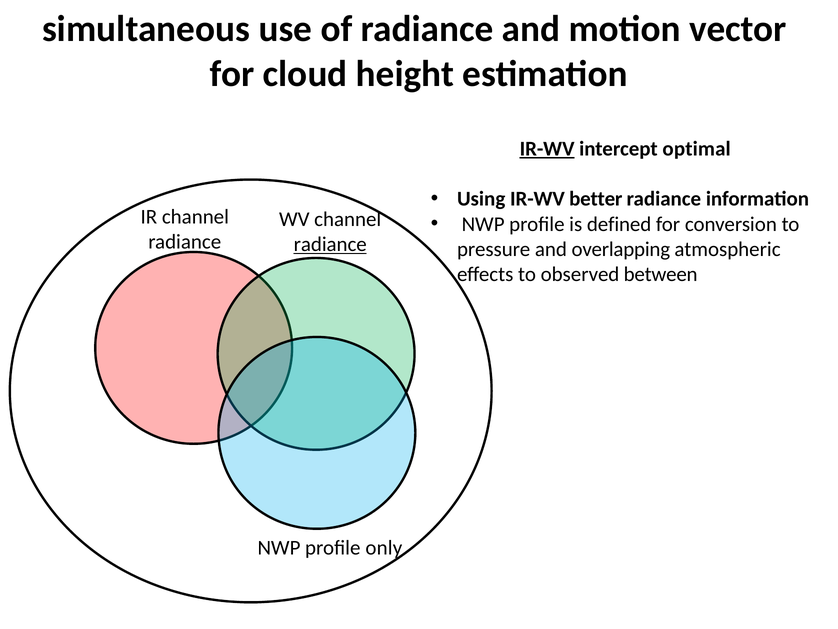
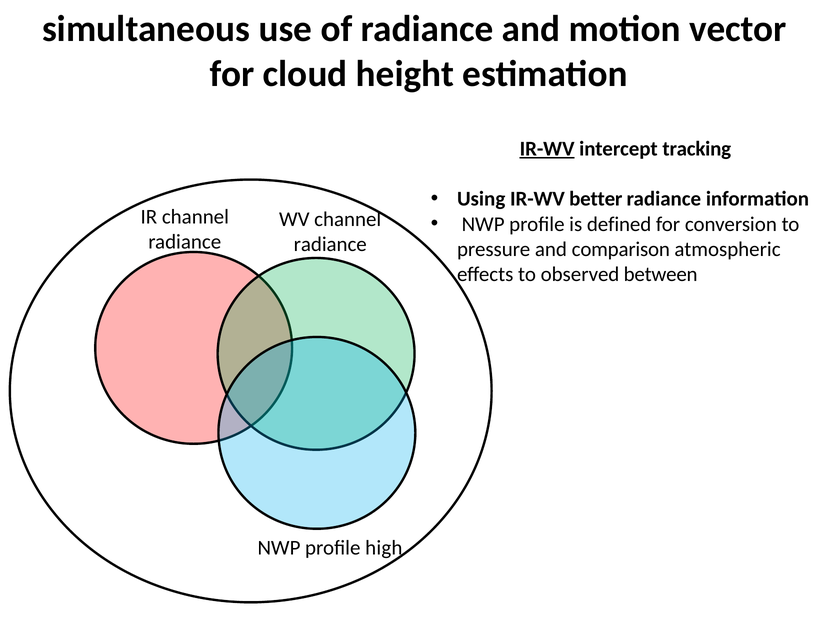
optimal: optimal -> tracking (697, 149)
radiance underline: present -> none (330, 244)
overlapping: overlapping -> comparison (621, 249)
only: only -> high (384, 547)
